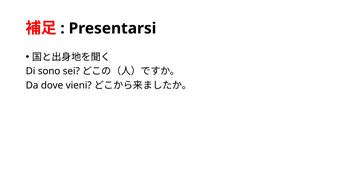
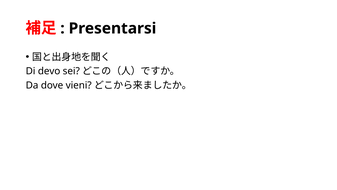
sono: sono -> devo (49, 71)
